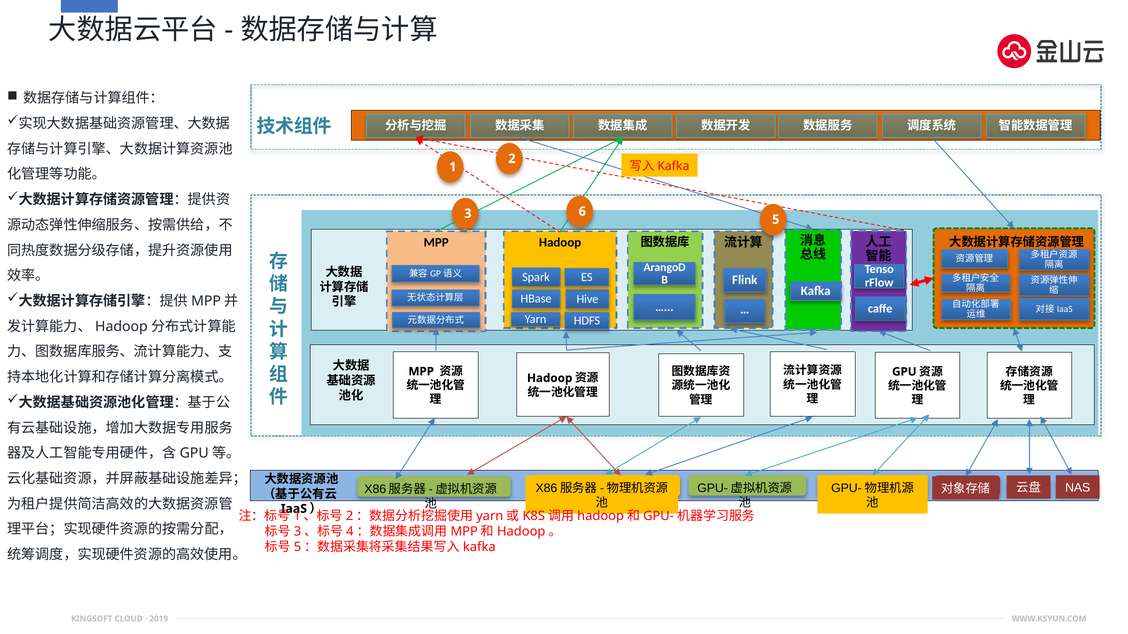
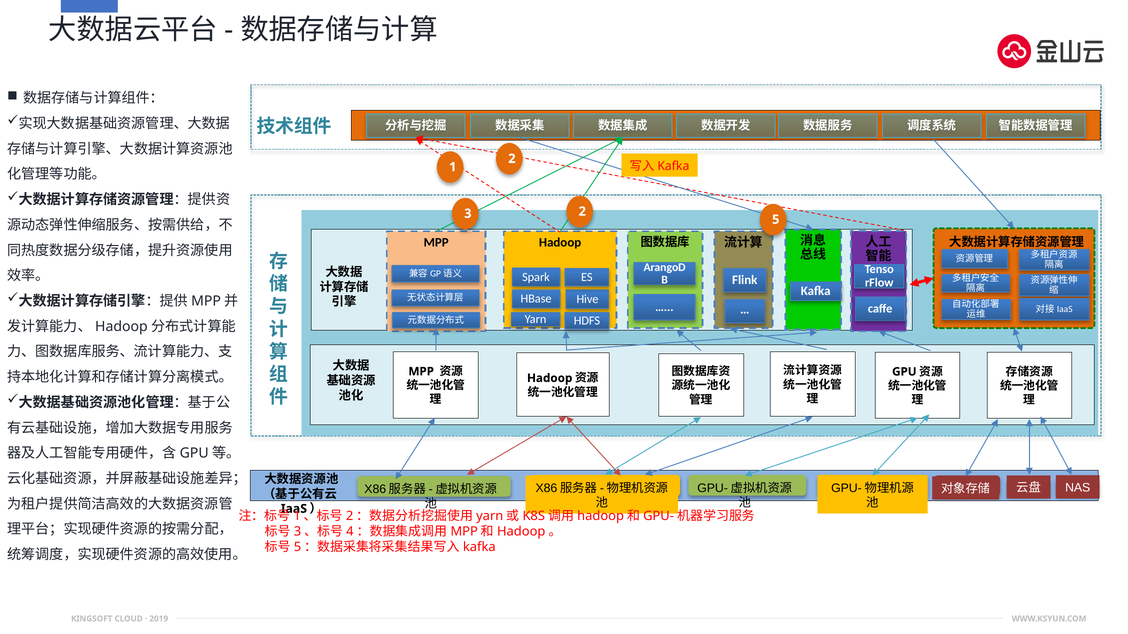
3 6: 6 -> 2 (582, 212)
